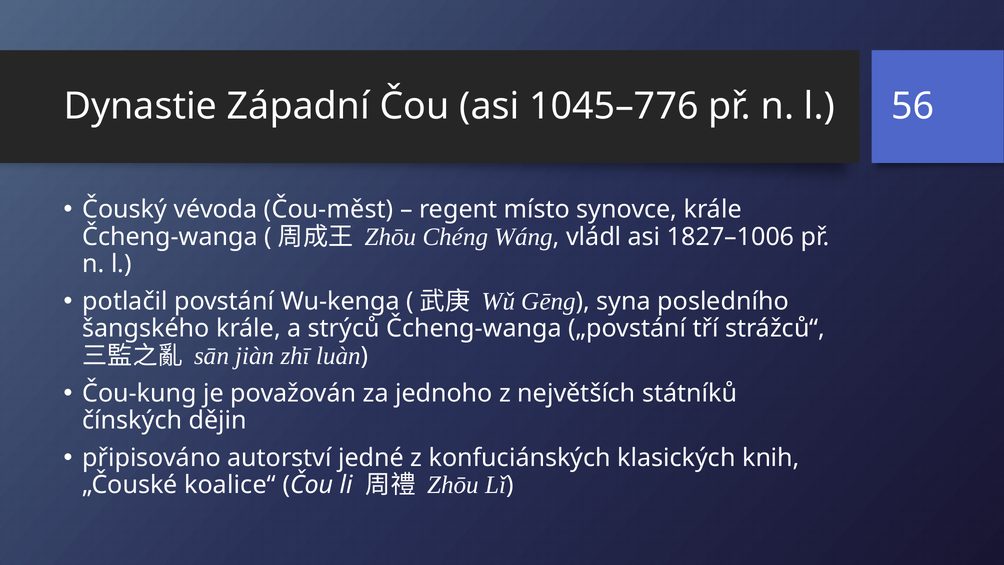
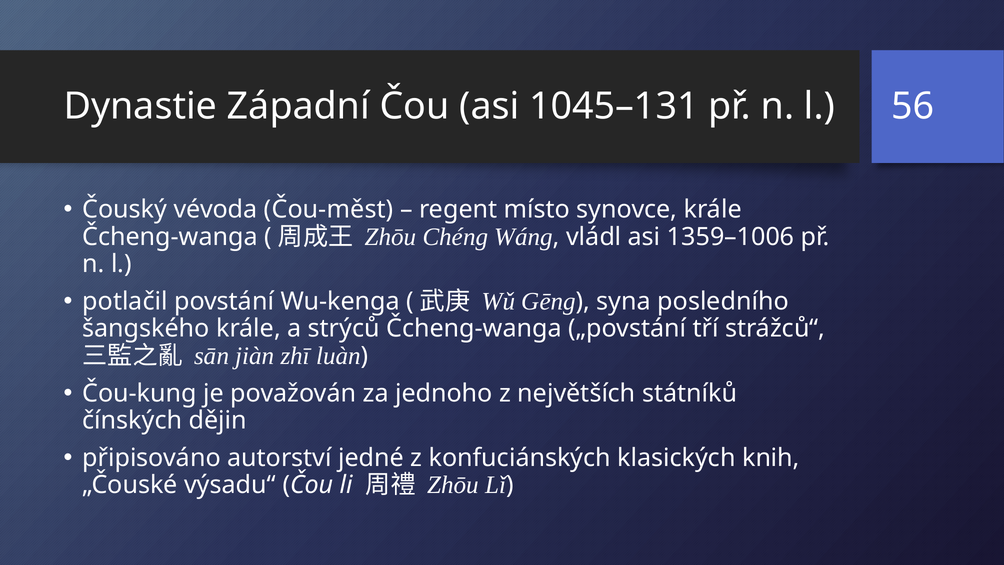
1045–776: 1045–776 -> 1045–131 (614, 106)
1827–1006: 1827–1006 -> 1359–1006 (731, 237)
koalice“: koalice“ -> výsadu“ (230, 485)
